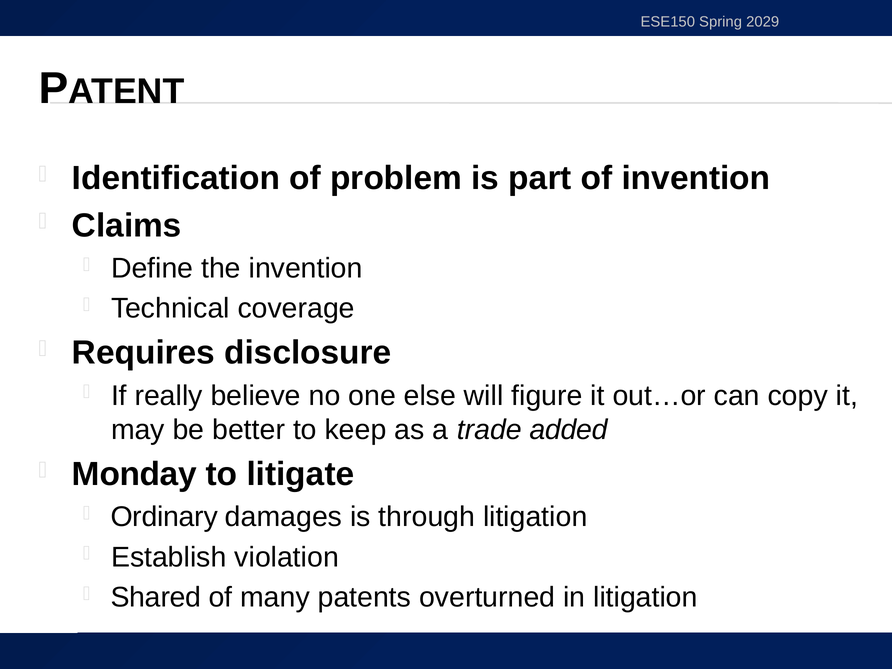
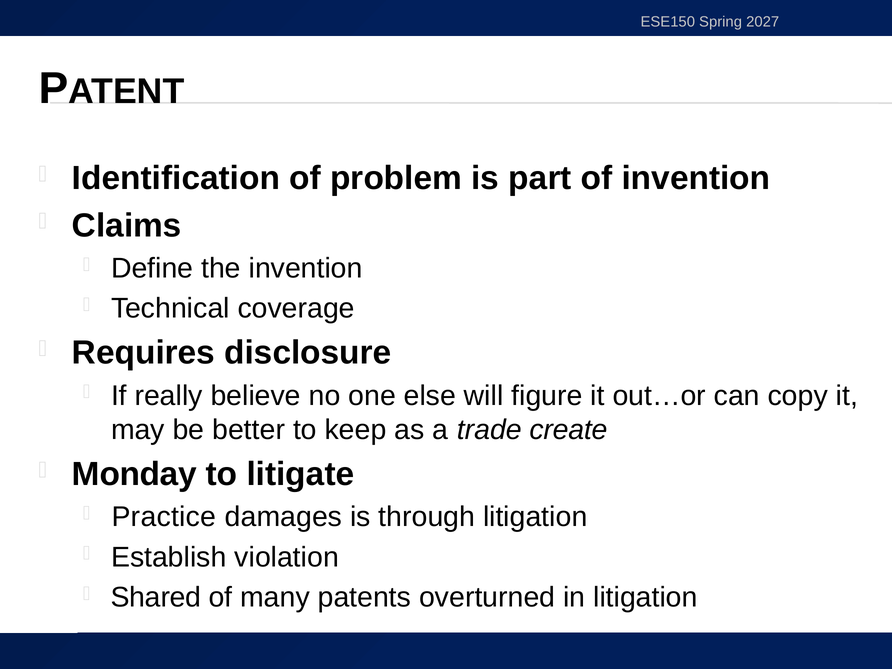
2029: 2029 -> 2027 (763, 22)
added: added -> create (568, 430)
Ordinary: Ordinary -> Practice (164, 517)
